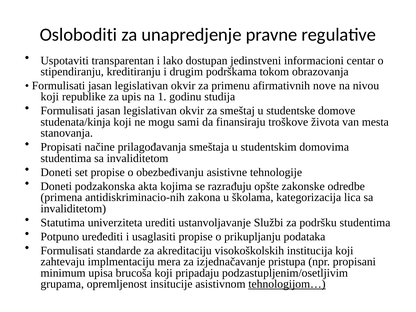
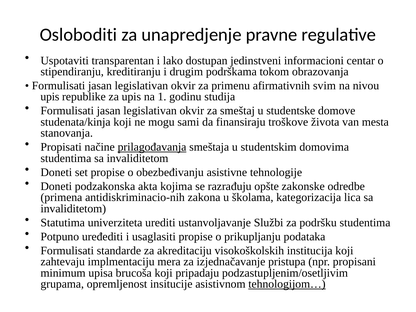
nove: nove -> svim (324, 86)
koji: koji -> upis (50, 97)
prilagođavanja underline: none -> present (152, 147)
